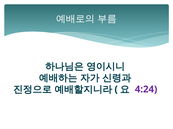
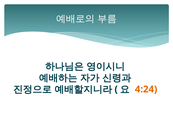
4:24 colour: purple -> orange (146, 90)
